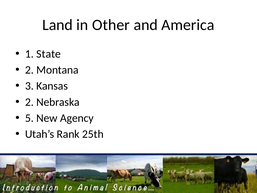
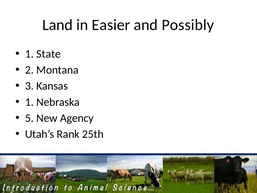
Other: Other -> Easier (111, 25)
America: America -> Possibly (188, 25)
2: 2 -> 1 (29, 102)
